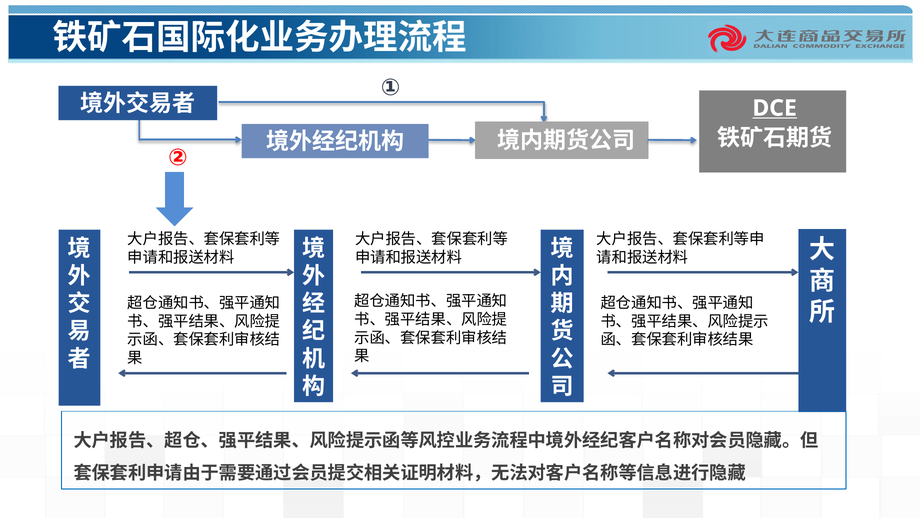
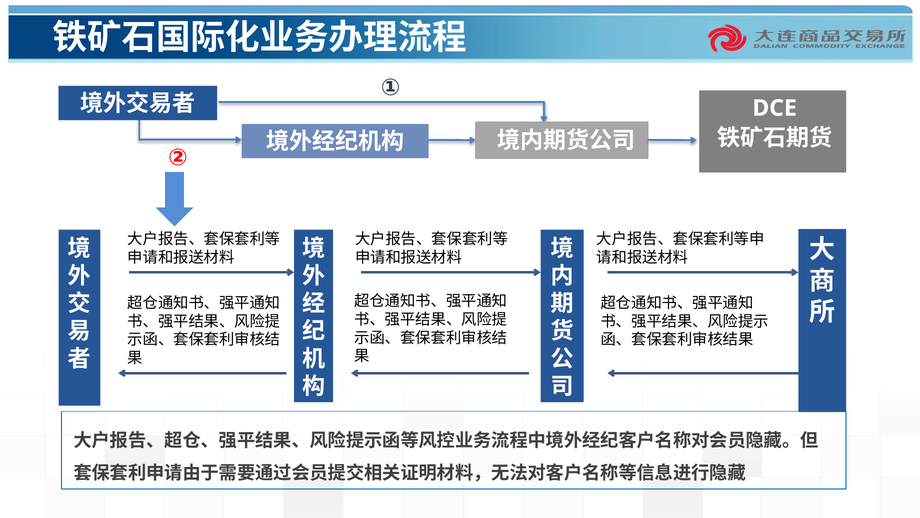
DCE underline: present -> none (775, 108)
